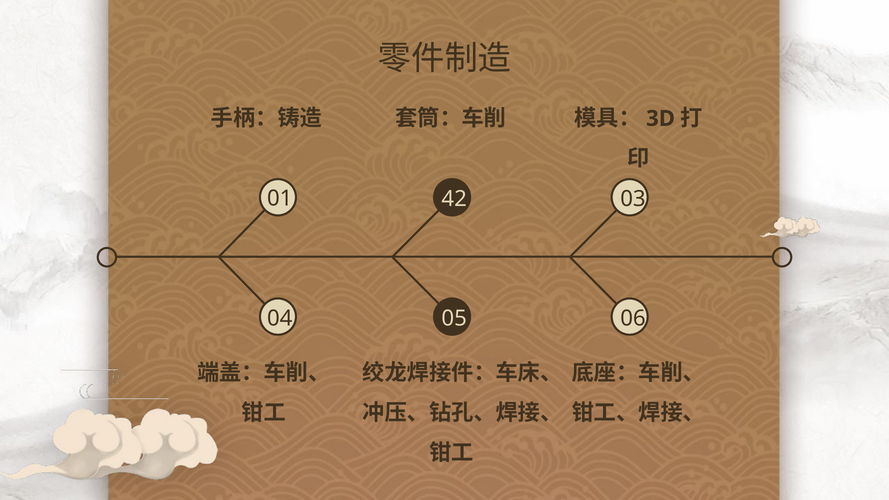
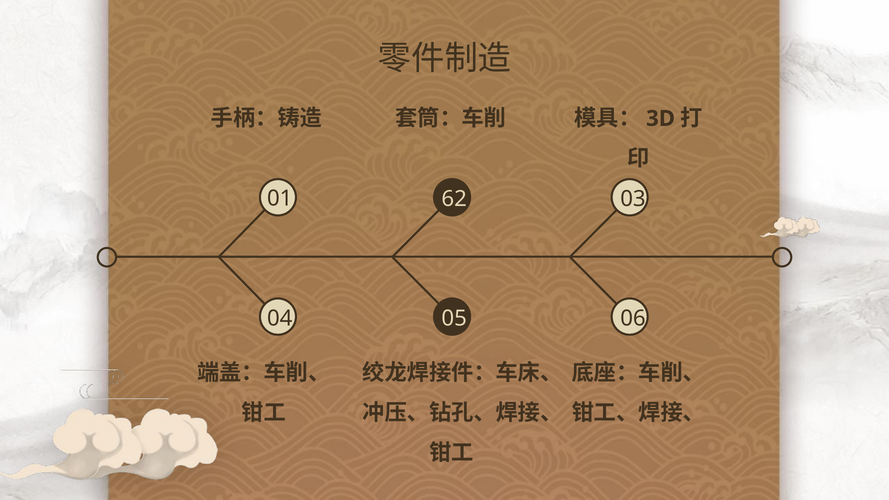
42: 42 -> 62 (454, 199)
